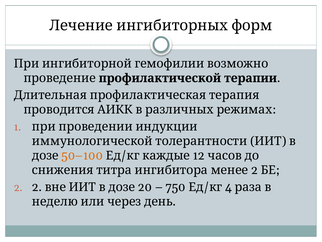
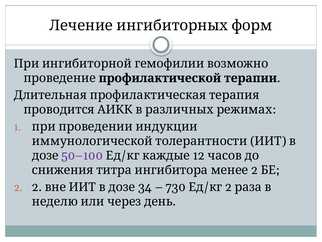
50–100 colour: orange -> purple (82, 155)
20: 20 -> 34 (145, 187)
750: 750 -> 730 (176, 187)
4: 4 -> 2 (228, 187)
